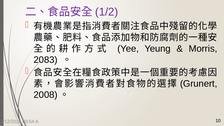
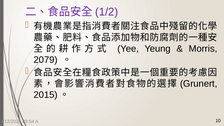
2083: 2083 -> 2079 (46, 60)
2008: 2008 -> 2015 (46, 95)
